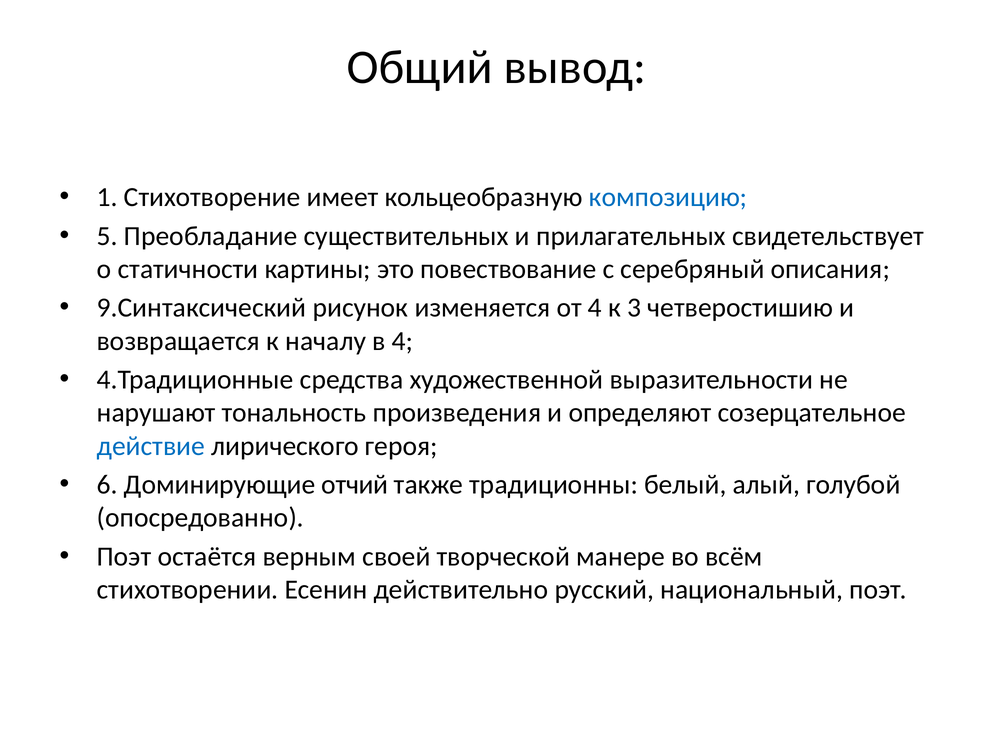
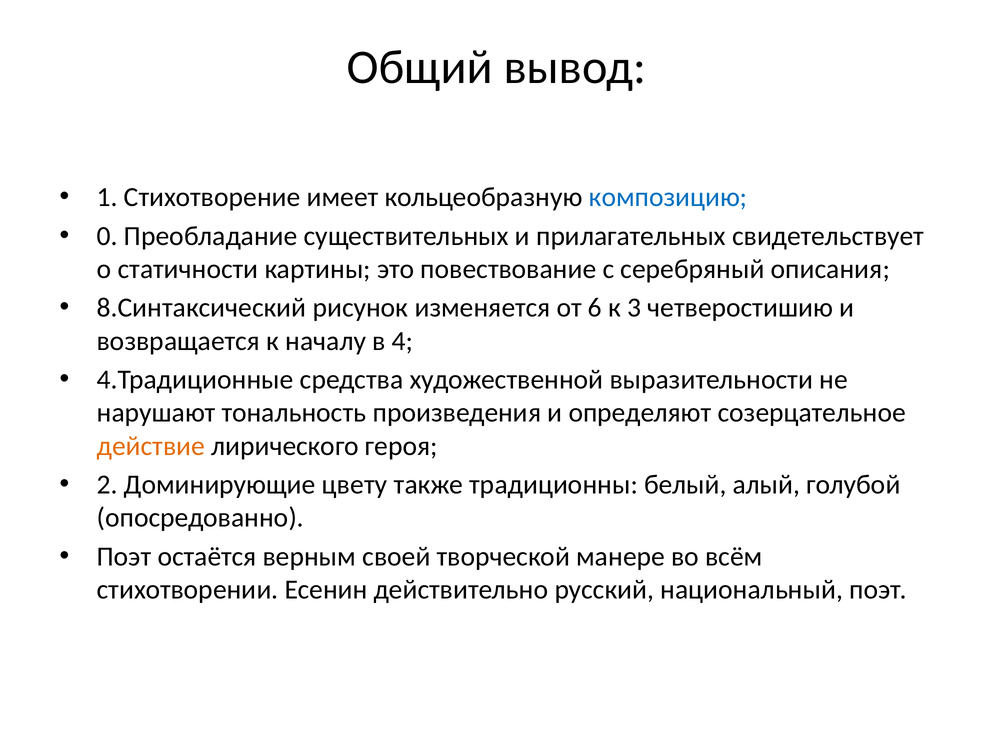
5: 5 -> 0 (107, 236)
9.Синтаксический: 9.Синтаксический -> 8.Синтаксический (202, 308)
от 4: 4 -> 6 (595, 308)
действие colour: blue -> orange (151, 446)
6: 6 -> 2 (107, 485)
отчий: отчий -> цвету (355, 485)
